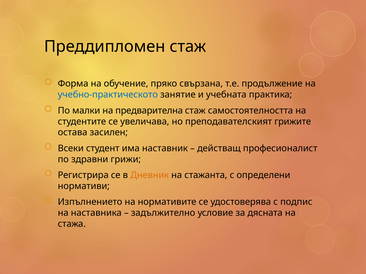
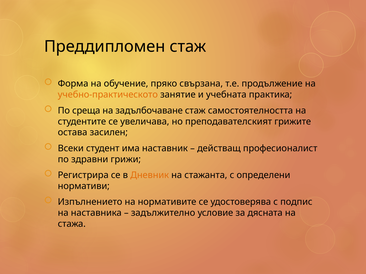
учебно-практическото colour: blue -> orange (108, 95)
малки: малки -> среща (86, 111)
предварителна: предварителна -> задълбочаване (149, 111)
